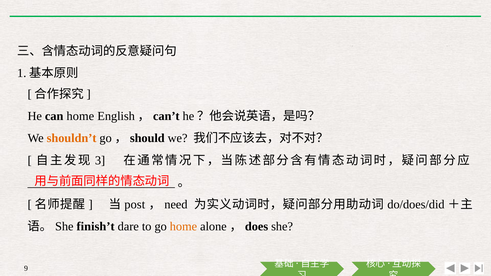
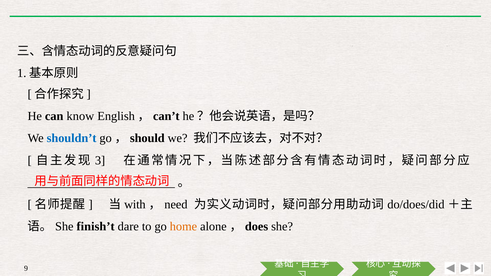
can home: home -> know (80, 116)
shouldn’t colour: orange -> blue (72, 138)
post: post -> with (135, 205)
